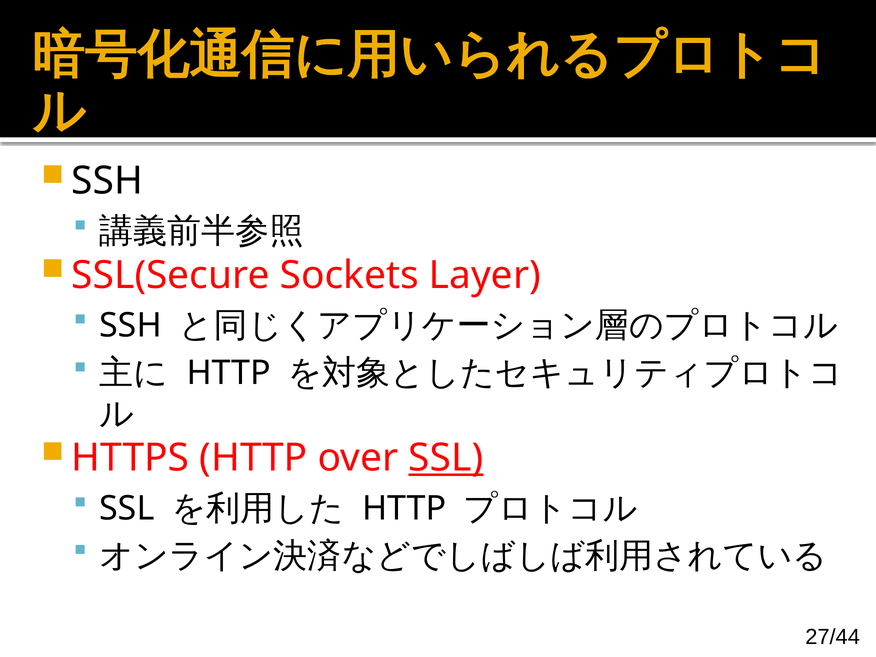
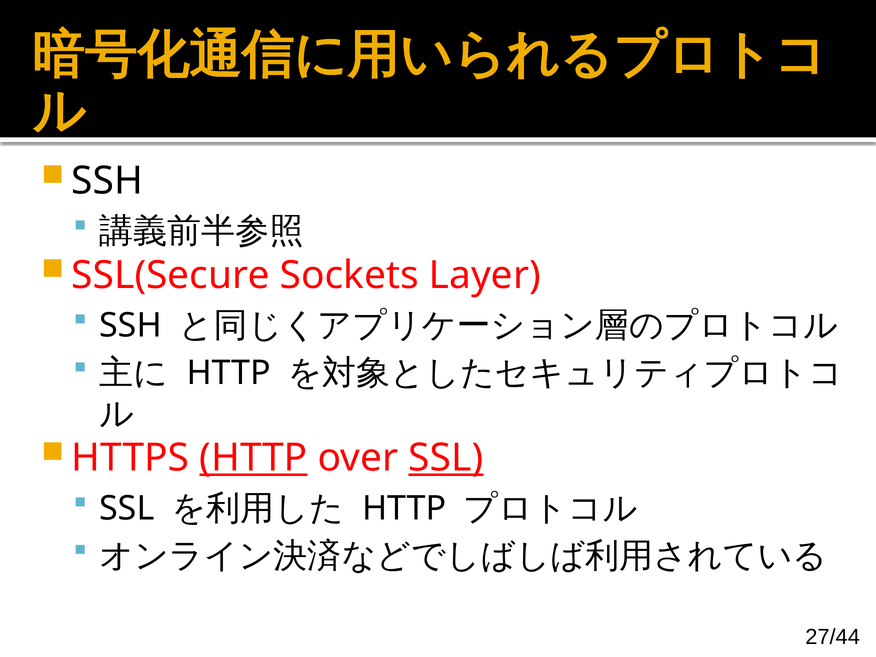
HTTP underline: none -> present (253, 458)
